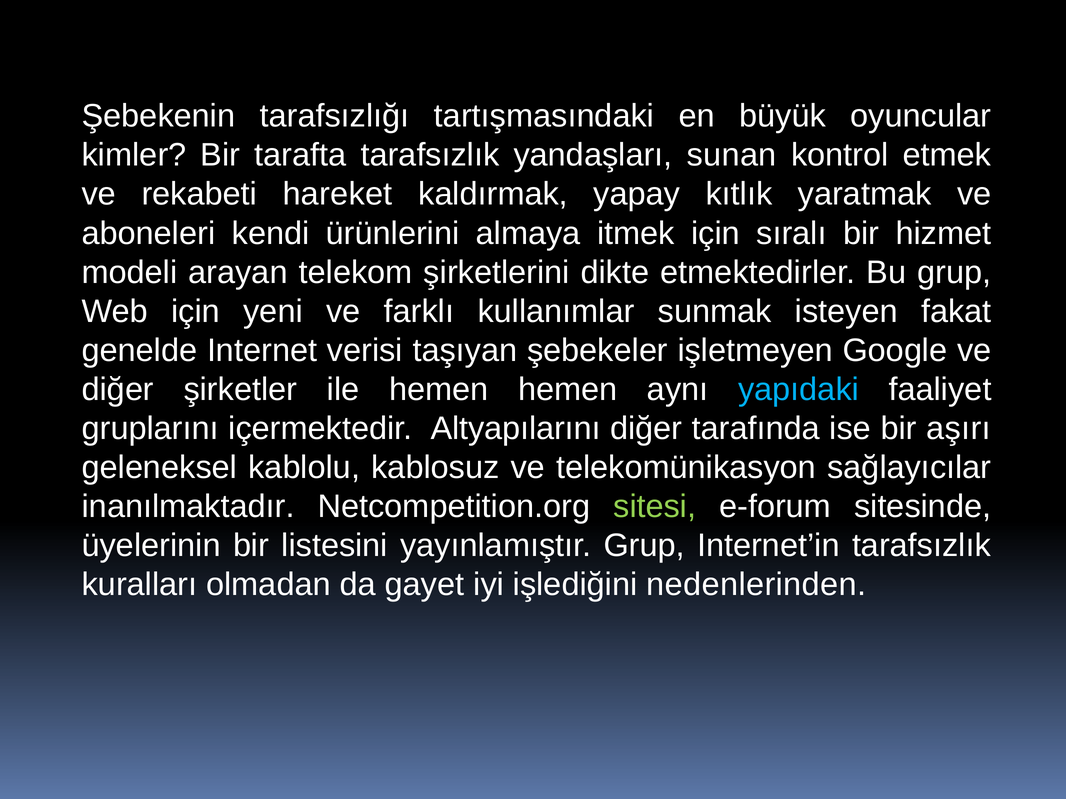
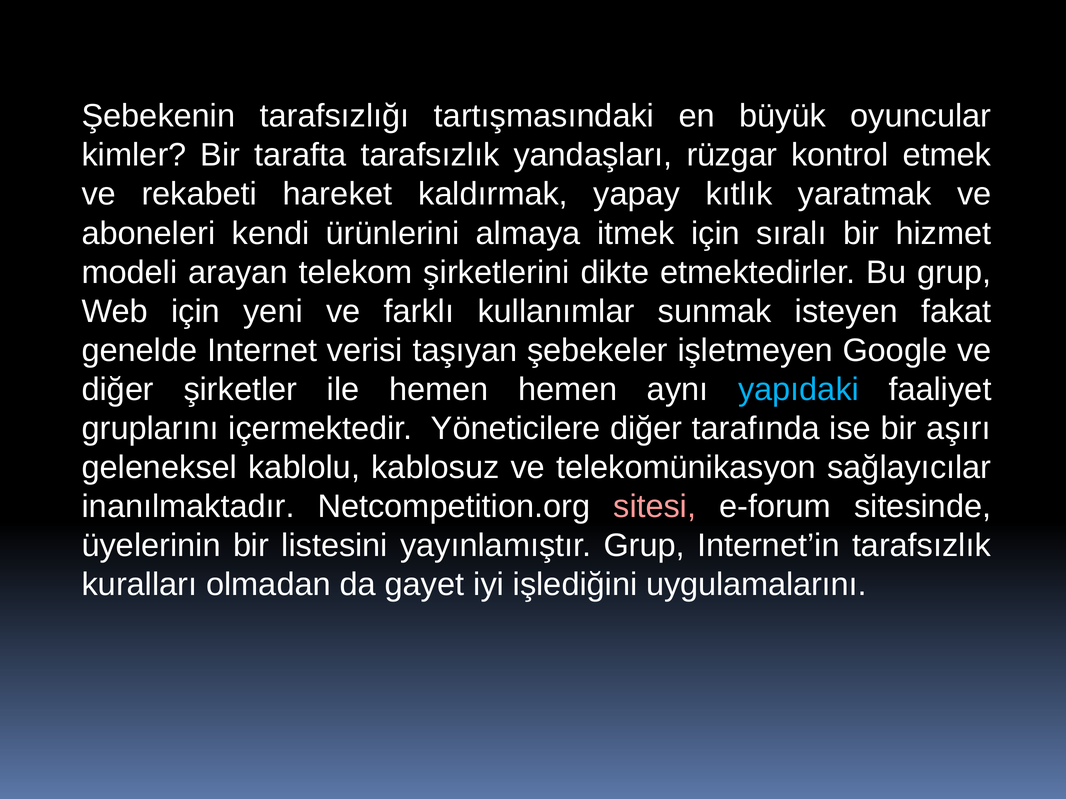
sunan: sunan -> rüzgar (732, 155)
Altyapılarını: Altyapılarını -> Yöneticilere (516, 429)
sitesi colour: light green -> pink (655, 507)
nedenlerinden: nedenlerinden -> uygulamalarını (756, 585)
